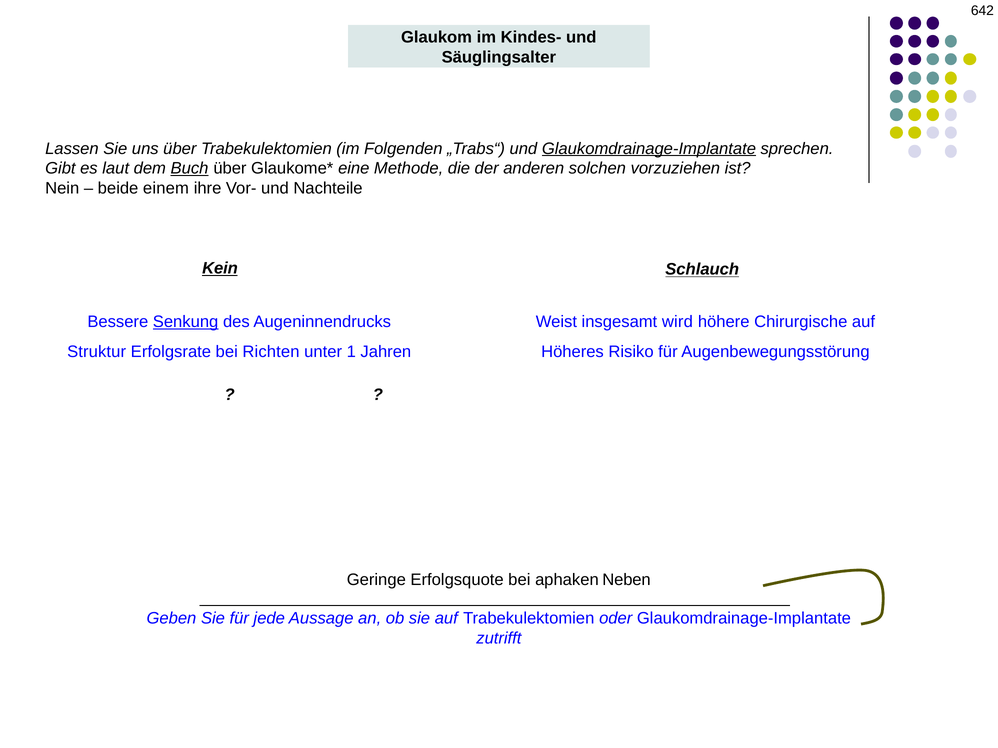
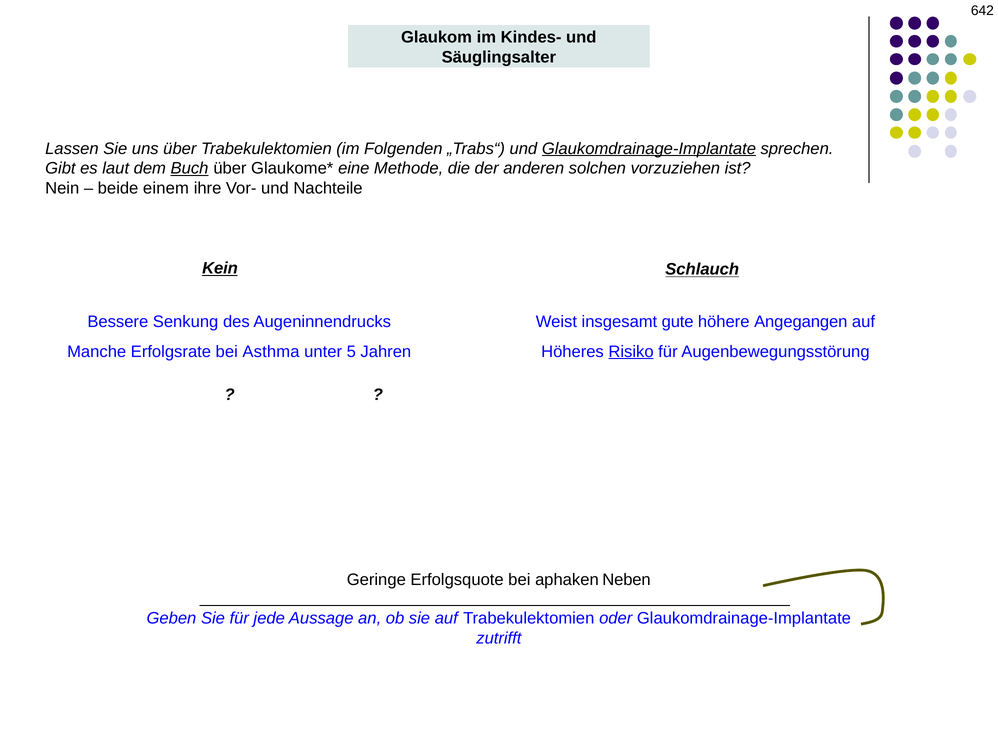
Senkung underline: present -> none (186, 322)
wird: wird -> gute (678, 322)
Chirurgische: Chirurgische -> Angegangen (801, 322)
Struktur: Struktur -> Manche (97, 352)
Richten: Richten -> Asthma (271, 352)
1: 1 -> 5 (351, 352)
Risiko underline: none -> present (631, 352)
